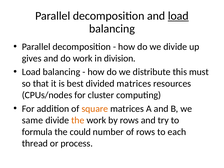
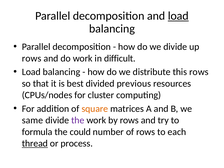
gives: gives -> rows (32, 58)
division: division -> difficult (120, 58)
this must: must -> rows (199, 72)
divided matrices: matrices -> previous (134, 84)
the colour: orange -> purple (78, 120)
thread underline: none -> present (35, 143)
